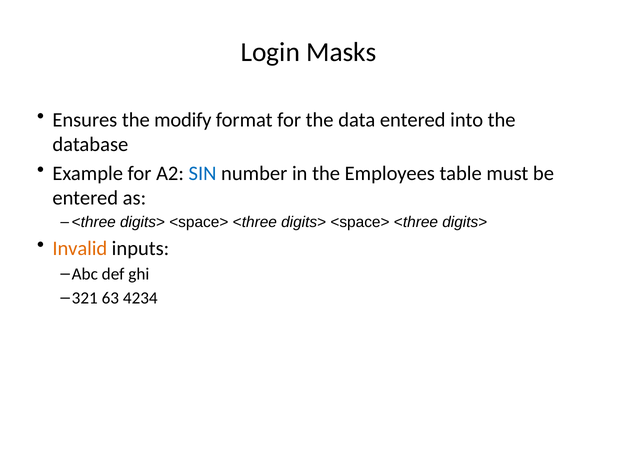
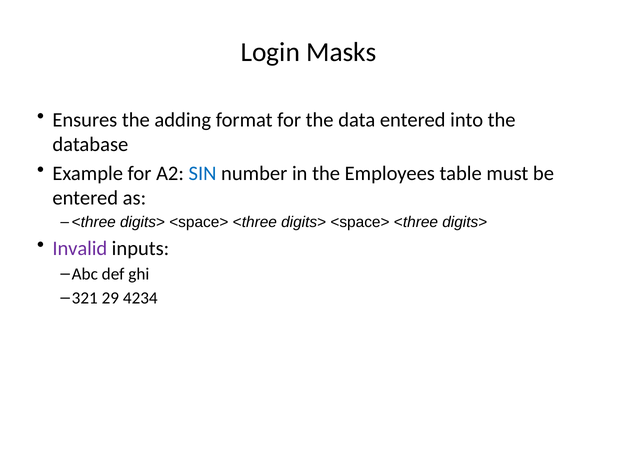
modify: modify -> adding (183, 120)
Invalid colour: orange -> purple (80, 248)
63: 63 -> 29 (110, 298)
